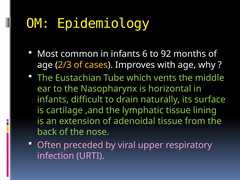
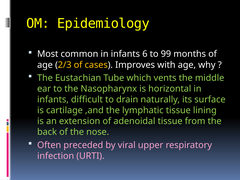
92: 92 -> 99 (166, 54)
